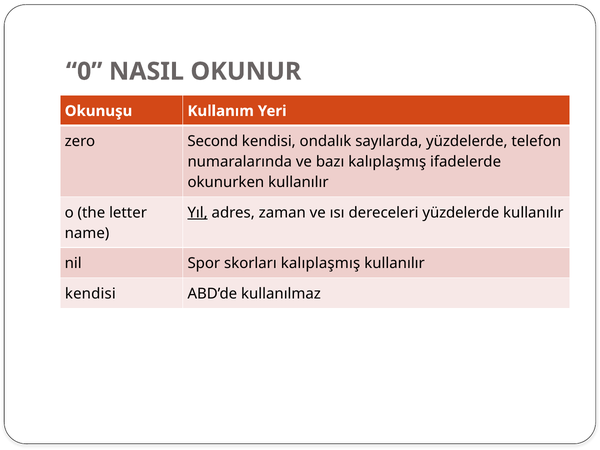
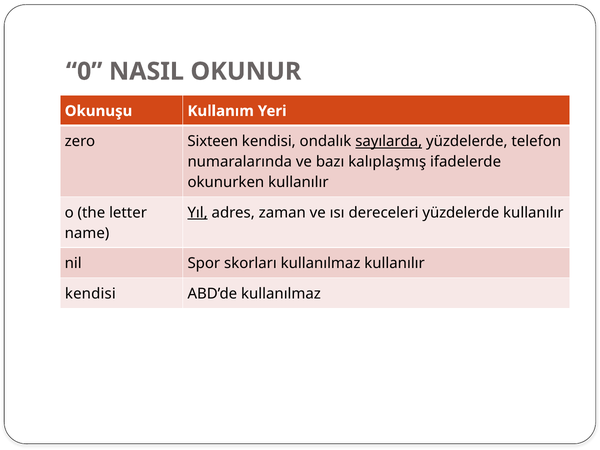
Second: Second -> Sixteen (213, 141)
sayılarda underline: none -> present (389, 141)
skorları kalıplaşmış: kalıplaşmış -> kullanılmaz (321, 263)
